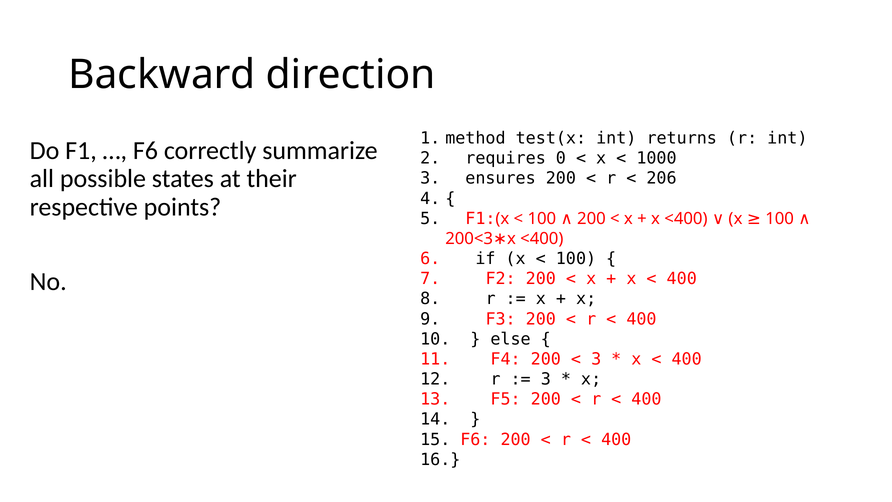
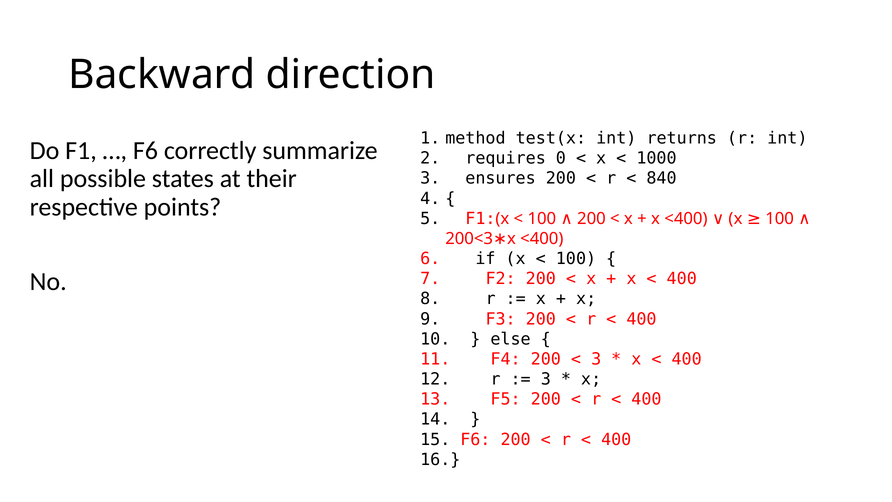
206: 206 -> 840 (662, 178)
